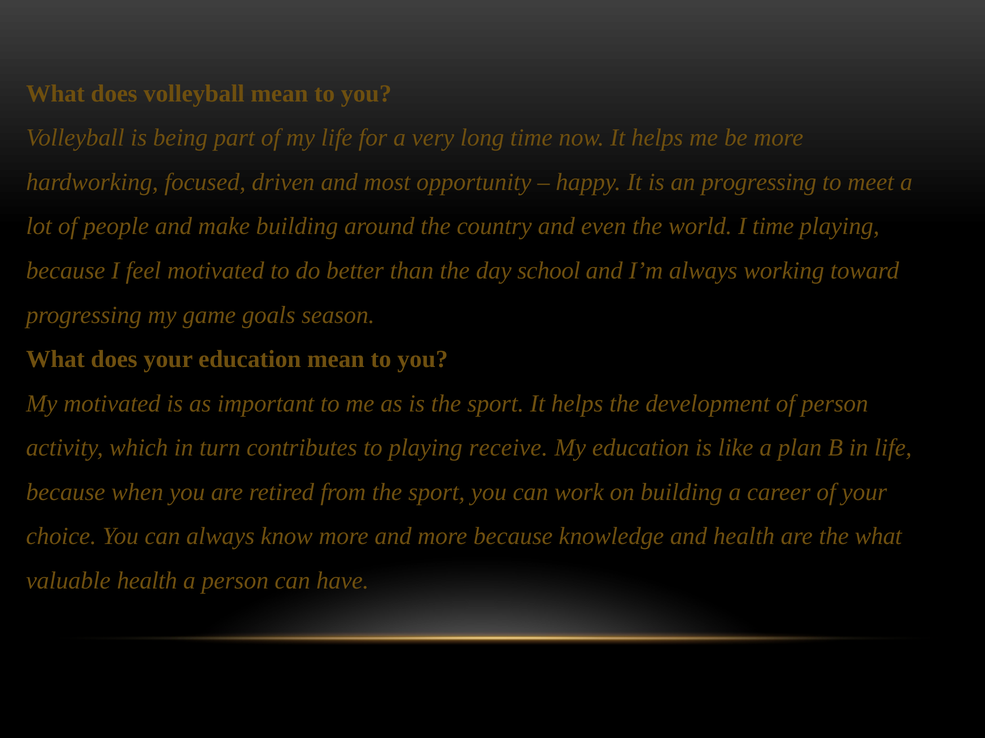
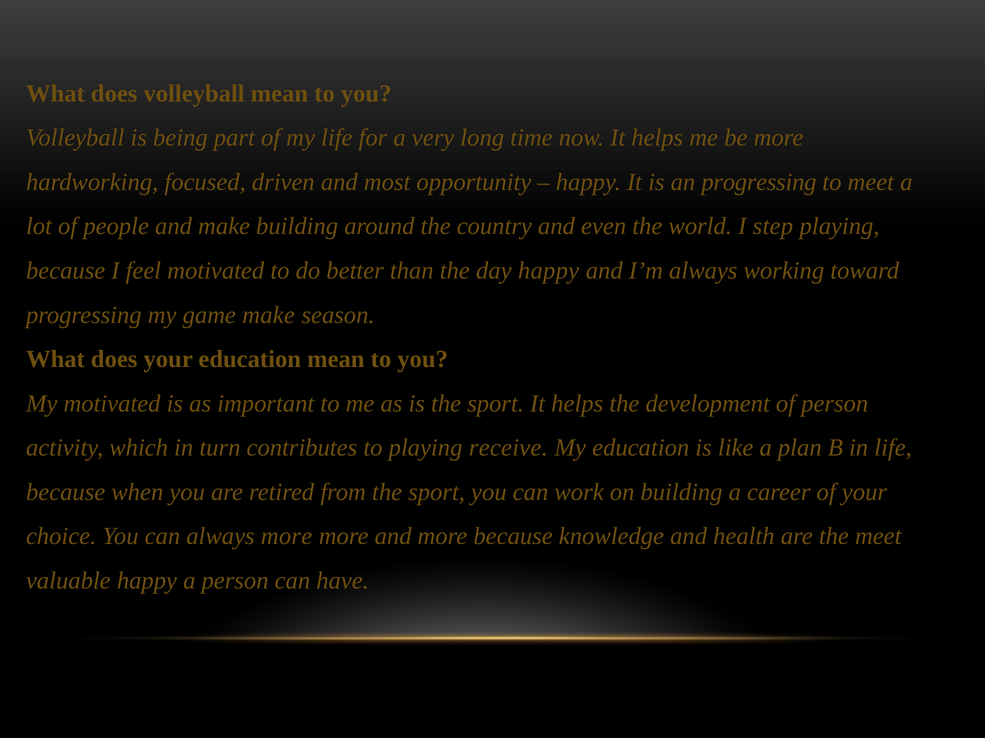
I time: time -> step (773, 227)
day school: school -> happy (549, 271)
game goals: goals -> make (269, 315)
always know: know -> more (287, 537)
the what: what -> meet (878, 537)
valuable health: health -> happy (147, 581)
